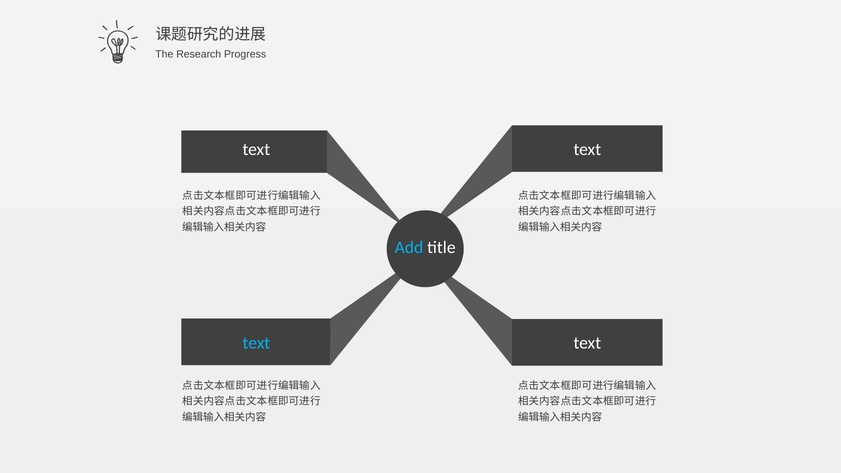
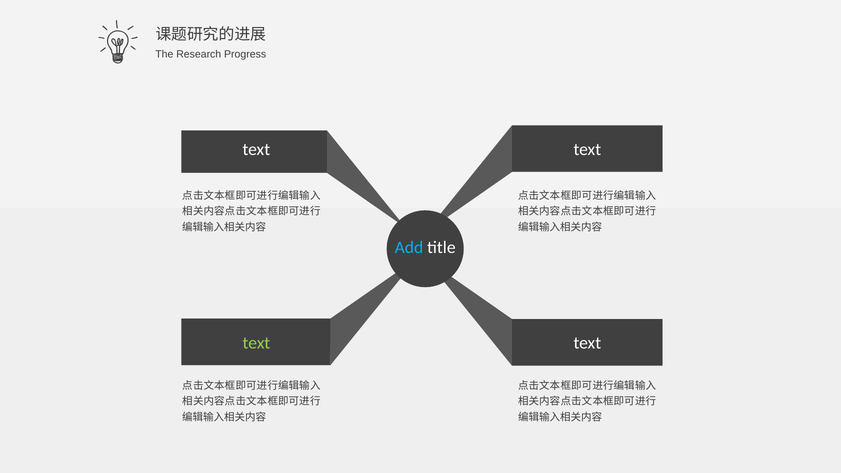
text colour: light blue -> light green (256, 343)
